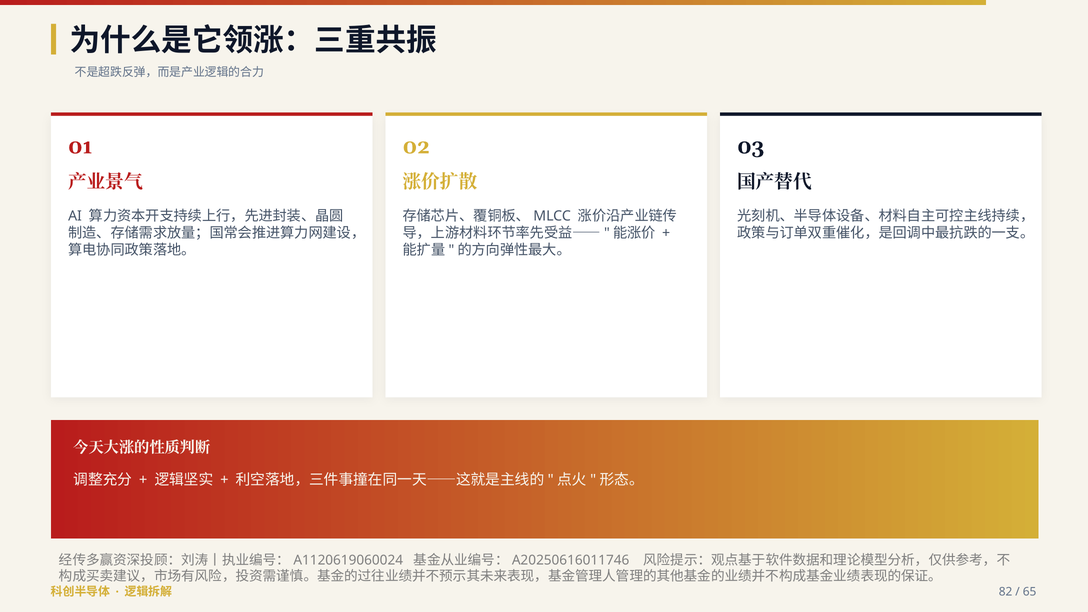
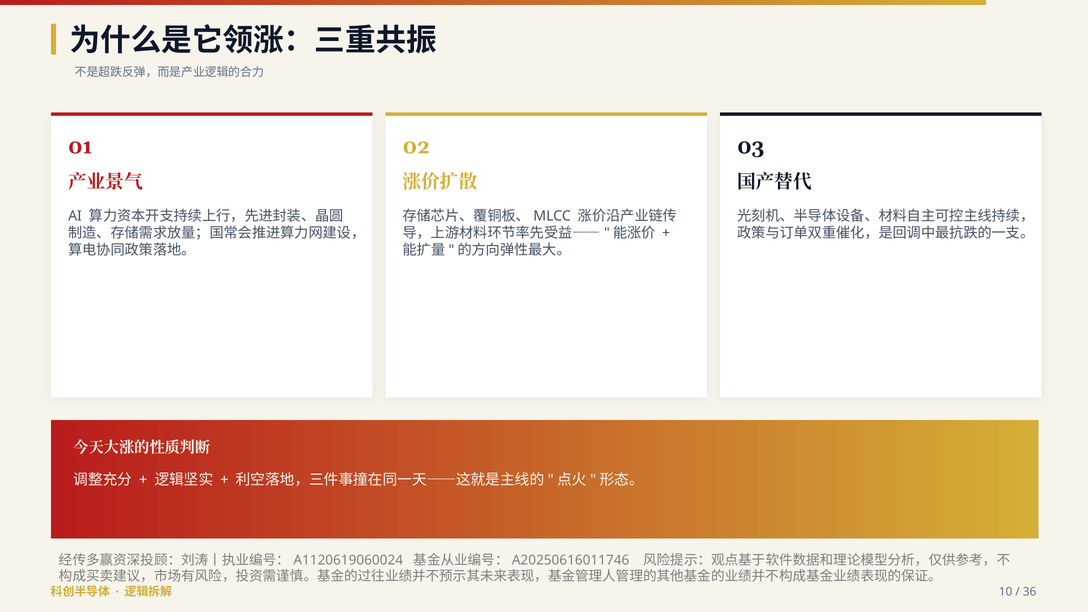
82: 82 -> 10 (1006, 592)
65: 65 -> 36 (1030, 592)
